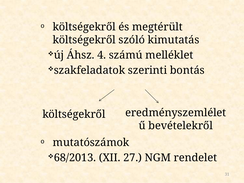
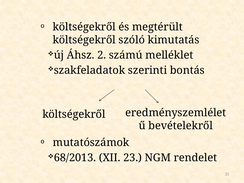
4: 4 -> 2 (102, 55)
27: 27 -> 23 (133, 158)
